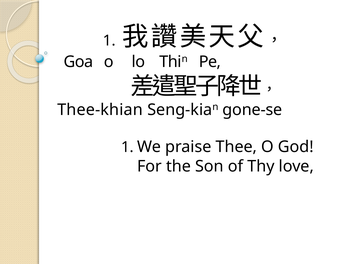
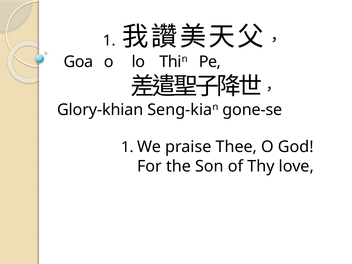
Thee-khian: Thee-khian -> Glory-khian (100, 110)
